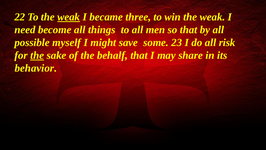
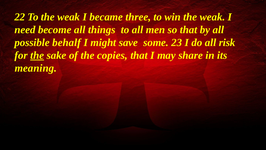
weak underline: present -> none (69, 17)
myself: myself -> behalf (67, 42)
behalf: behalf -> copies (112, 55)
behavior: behavior -> meaning (36, 68)
